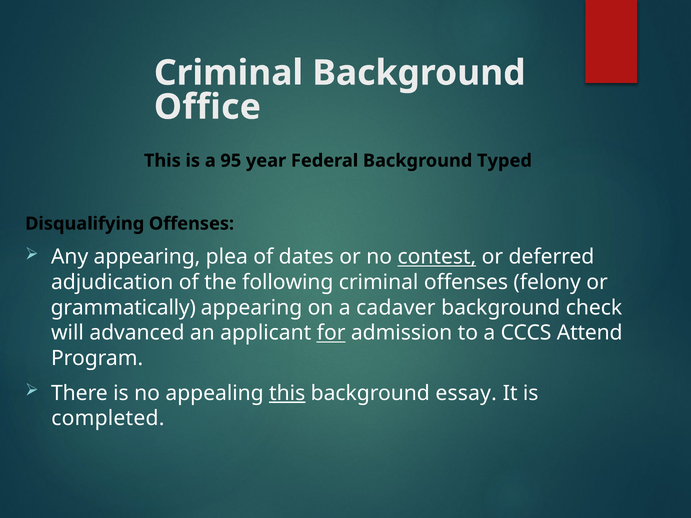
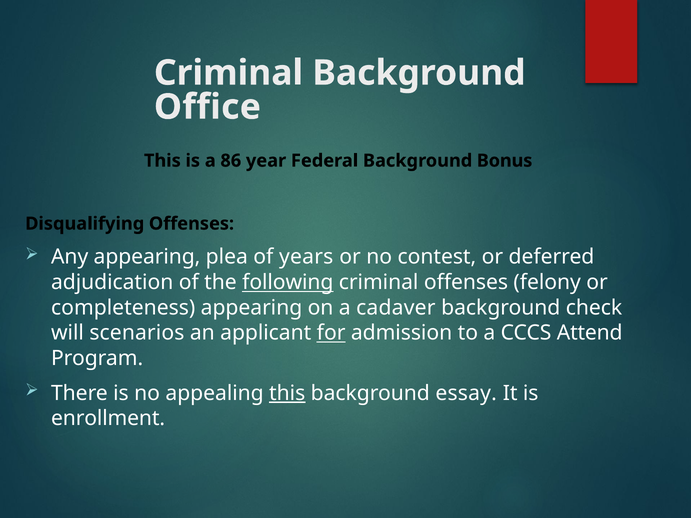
95: 95 -> 86 (231, 161)
Typed: Typed -> Bonus (505, 161)
dates: dates -> years (306, 257)
contest underline: present -> none (437, 257)
following underline: none -> present (288, 282)
grammatically: grammatically -> completeness (123, 308)
advanced: advanced -> scenarios (137, 333)
completed: completed -> enrollment (108, 419)
